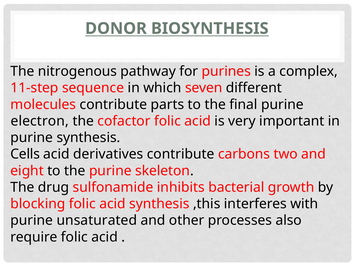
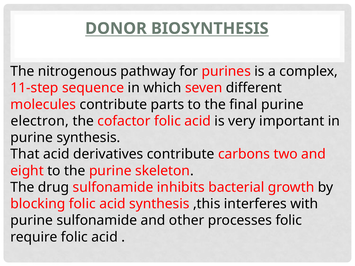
Cells: Cells -> That (25, 154)
purine unsaturated: unsaturated -> sulfonamide (97, 221)
processes also: also -> folic (289, 221)
